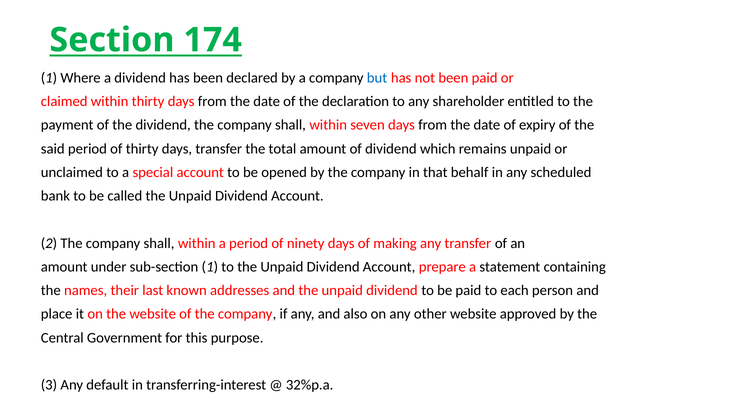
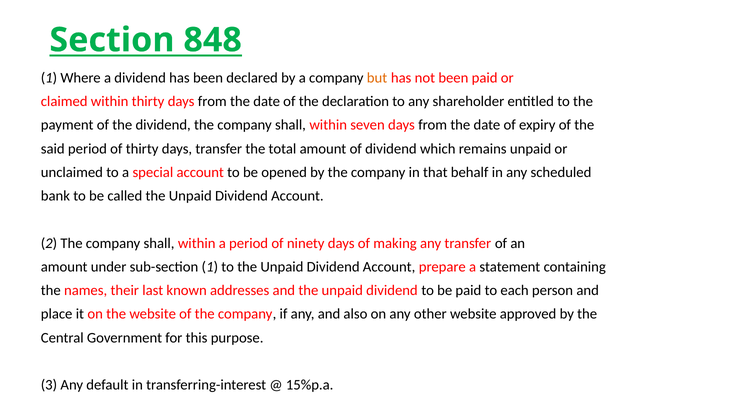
174: 174 -> 848 (213, 40)
but colour: blue -> orange (377, 78)
32%p.a: 32%p.a -> 15%p.a (310, 385)
